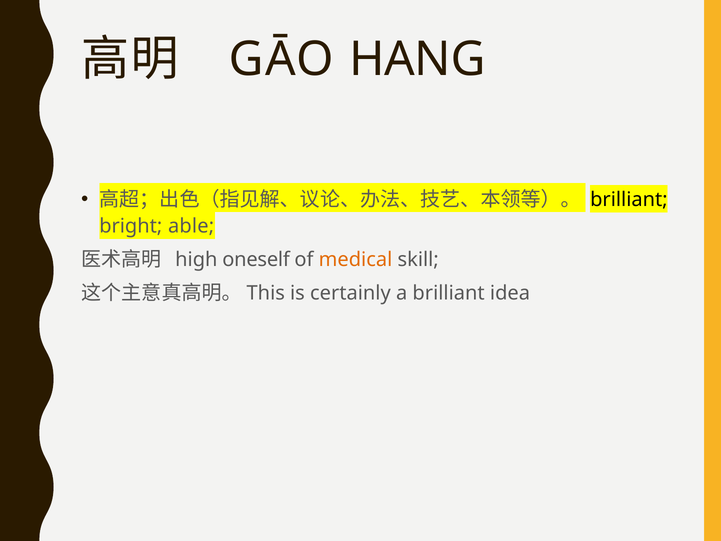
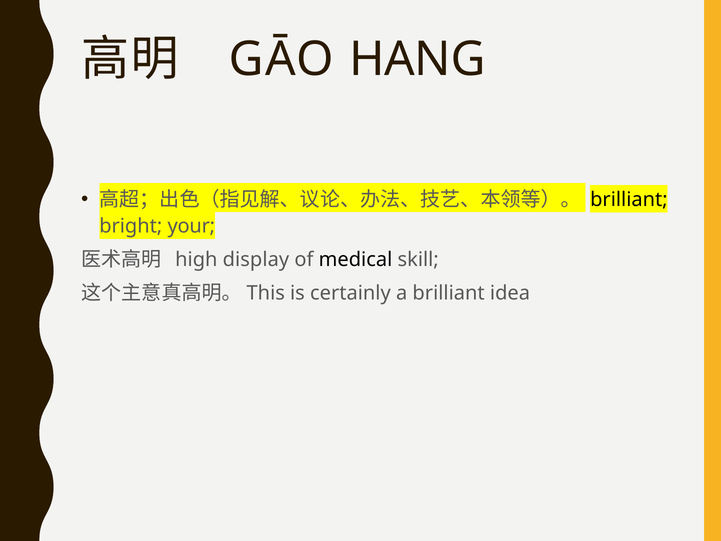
able: able -> your (191, 226)
oneself: oneself -> display (256, 260)
medical colour: orange -> black (356, 260)
